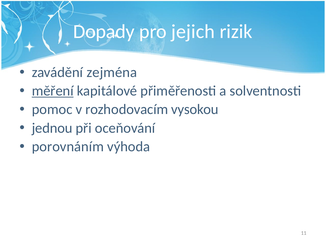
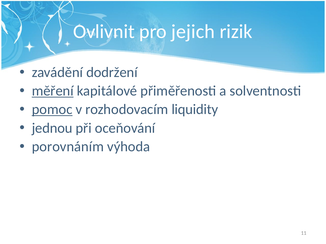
Dopady: Dopady -> Ovlivnit (104, 32)
zejména: zejména -> dodržení (112, 73)
pomoc underline: none -> present (52, 110)
vysokou: vysokou -> liquidity (195, 110)
